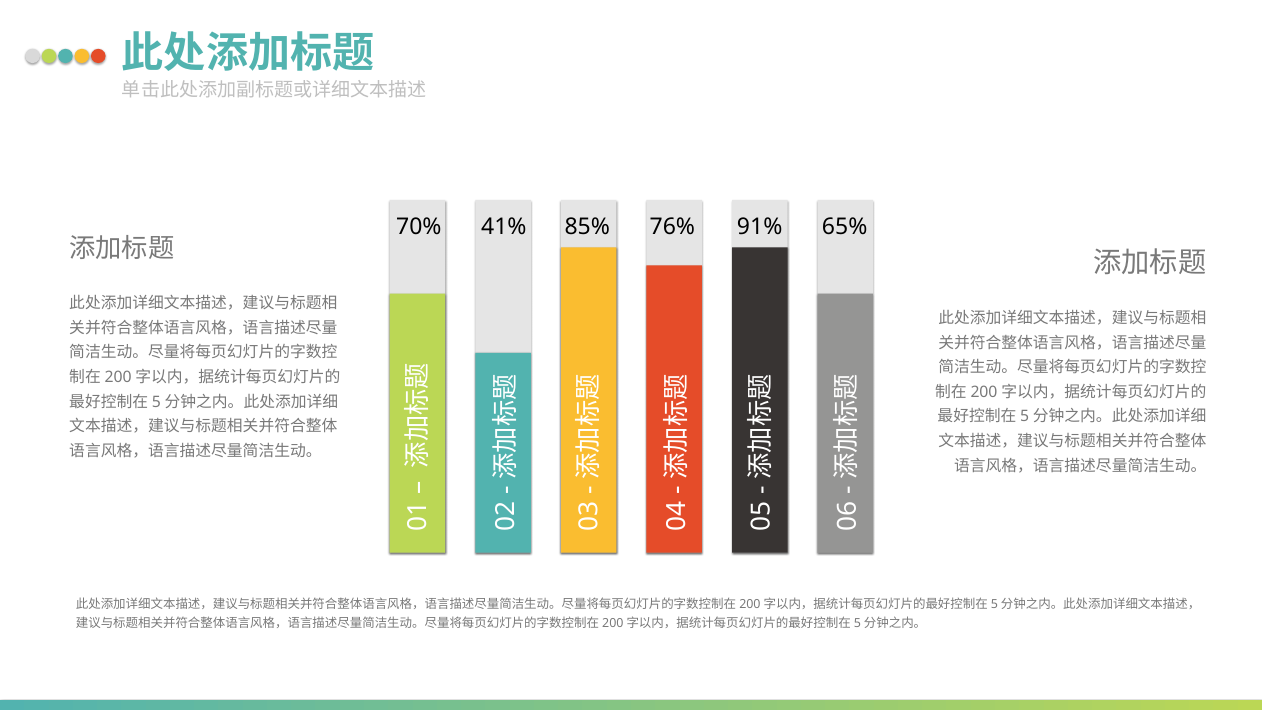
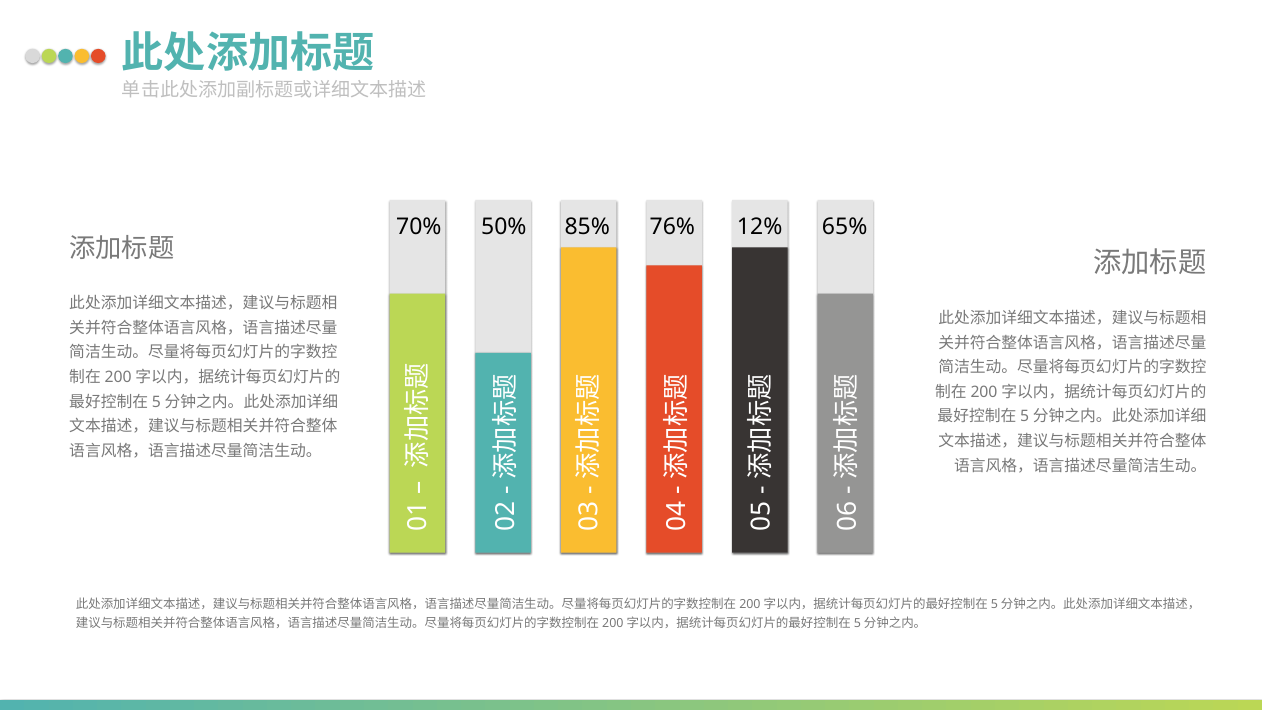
41%: 41% -> 50% (504, 226)
91%: 91% -> 12% (760, 226)
